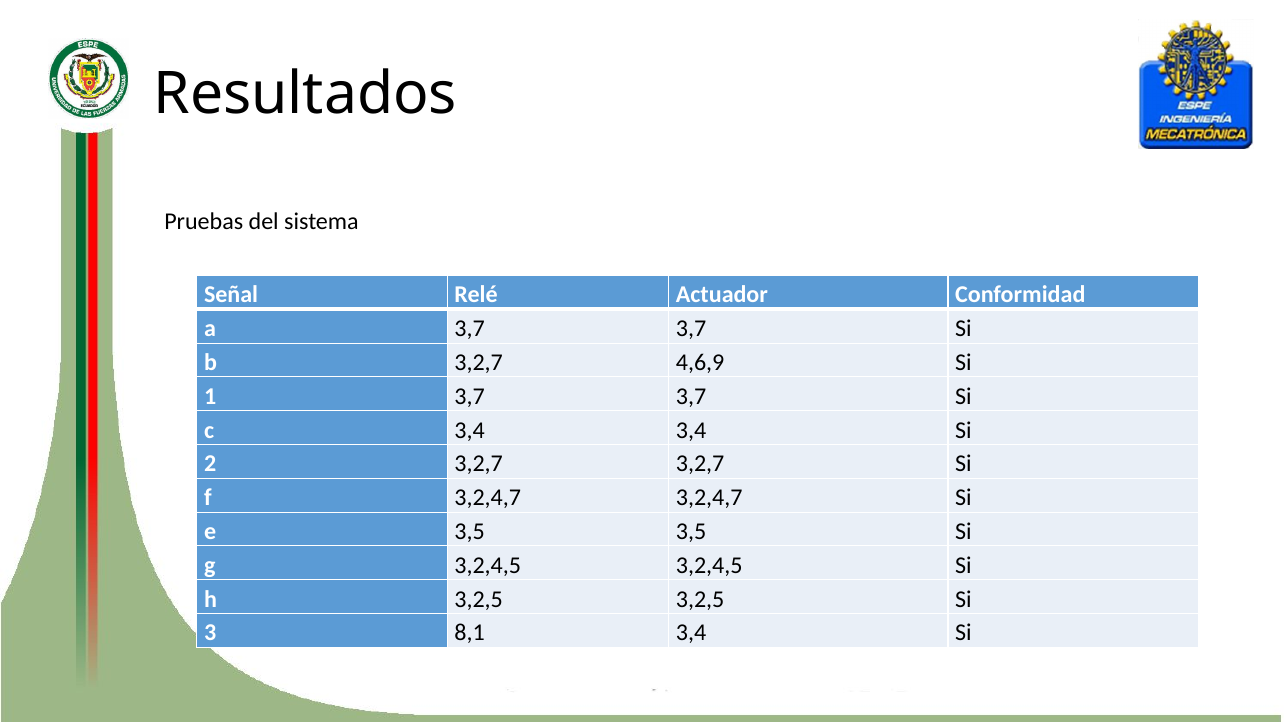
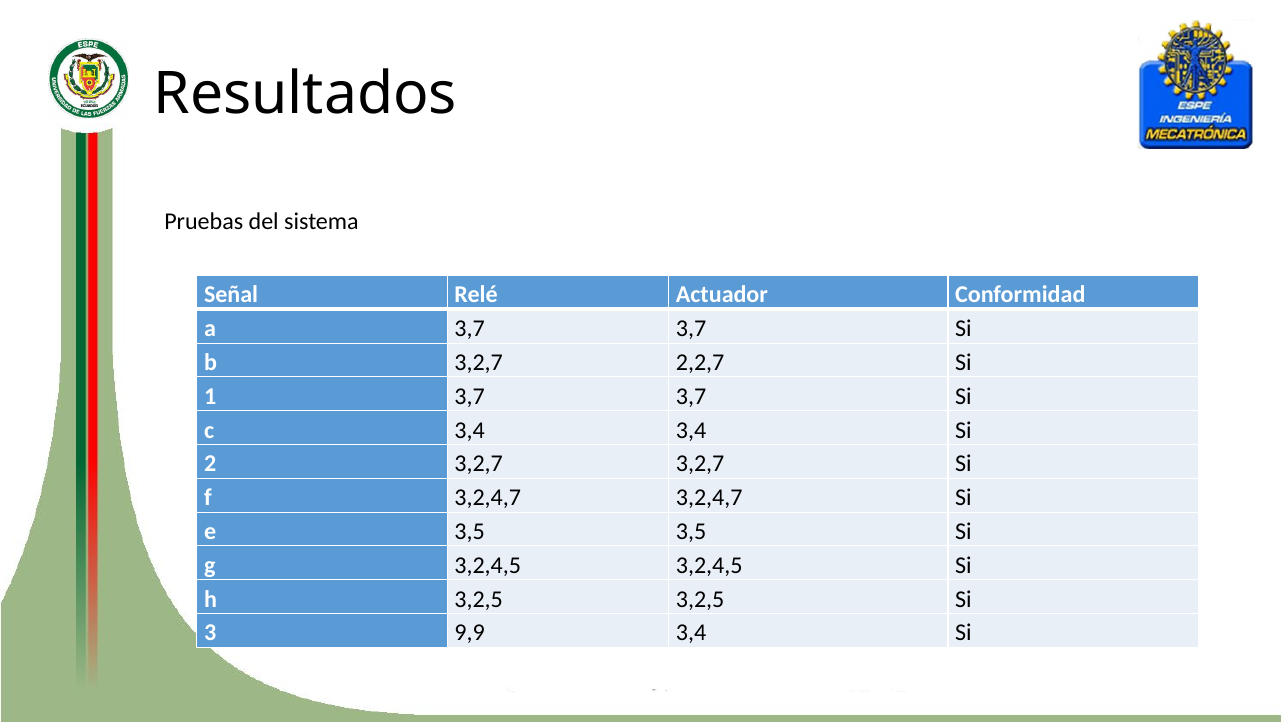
4,6,9: 4,6,9 -> 2,2,7 (700, 363)
8,1: 8,1 -> 9,9 (470, 633)
